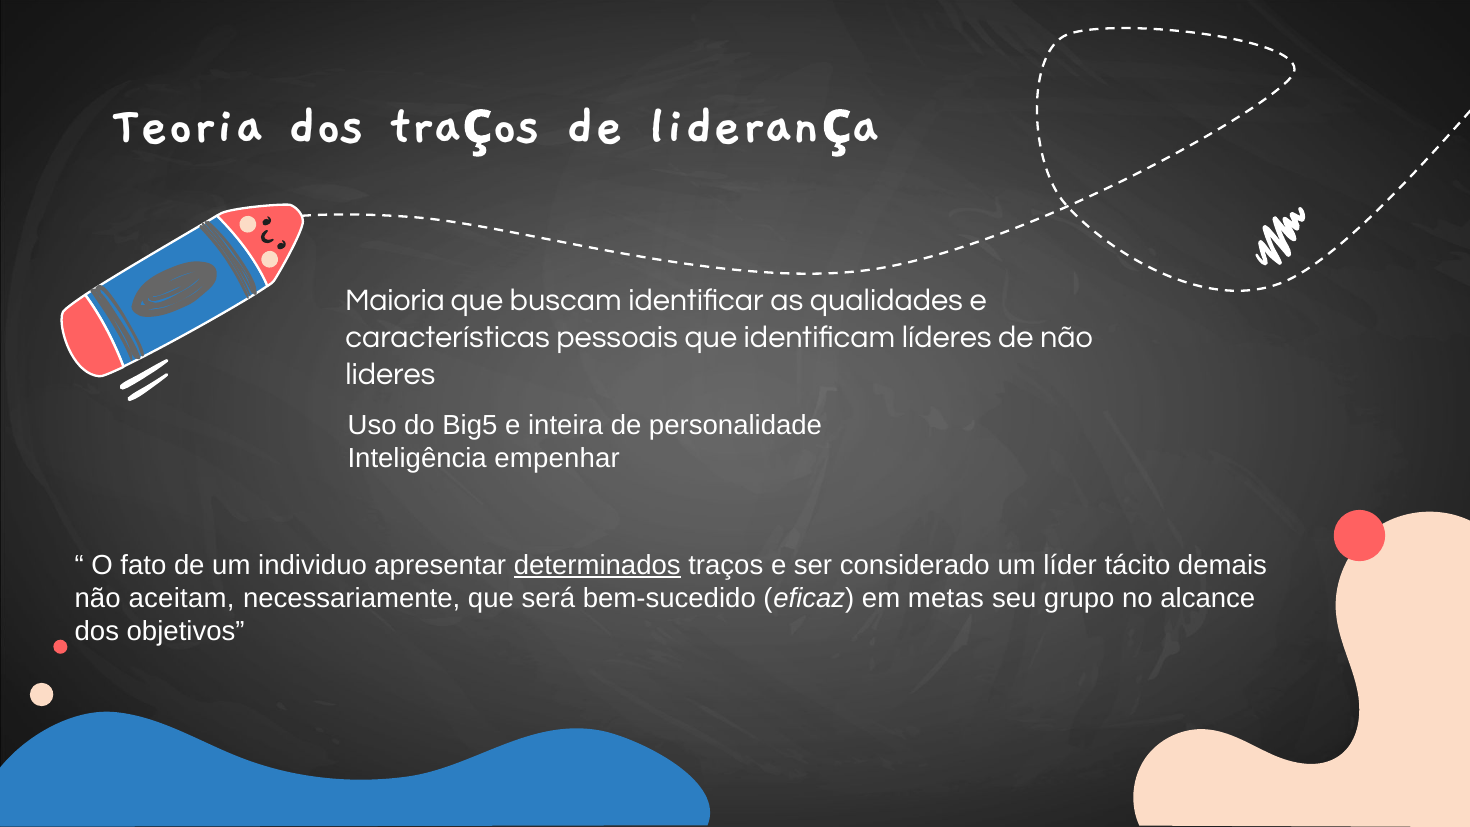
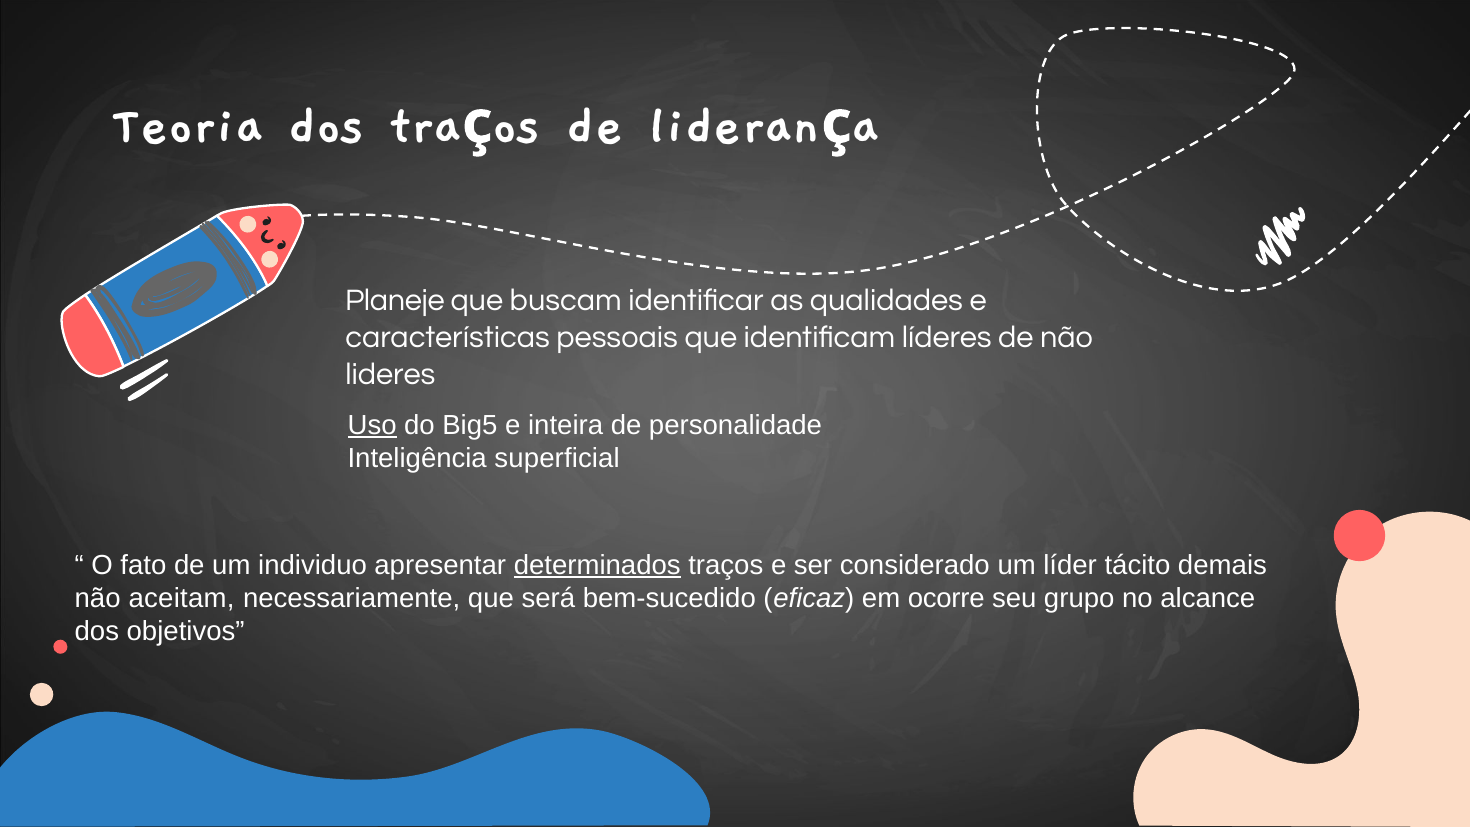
Maioria: Maioria -> Planeje (395, 300)
Uso underline: none -> present (372, 425)
empenhar: empenhar -> superficial (557, 458)
metas: metas -> ocorre (946, 598)
